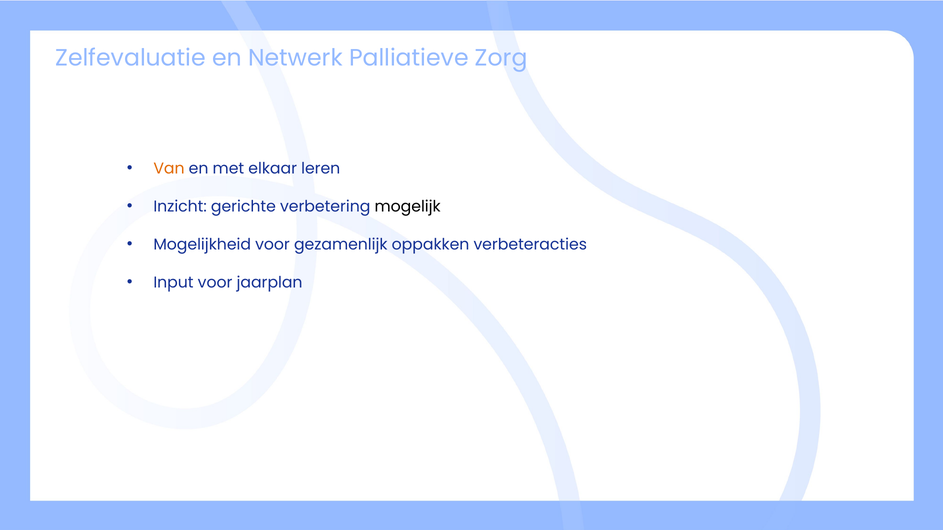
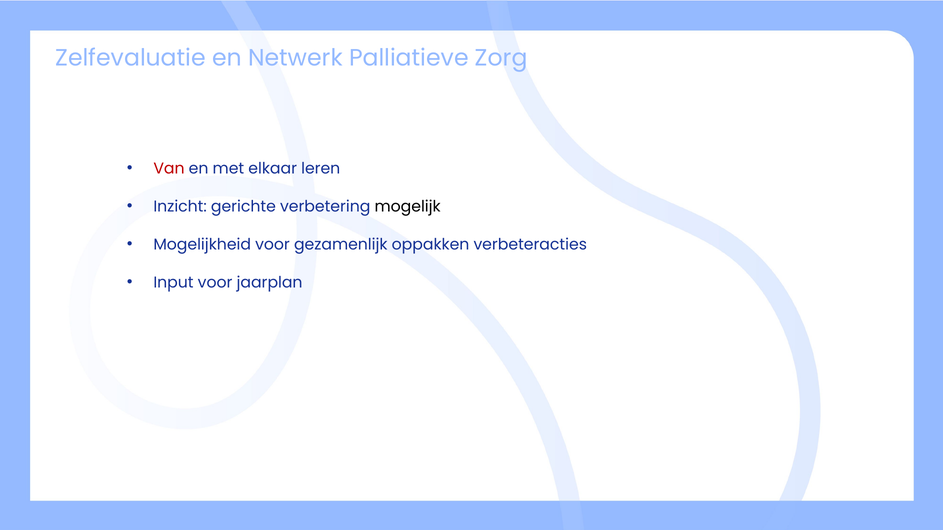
Van colour: orange -> red (169, 169)
